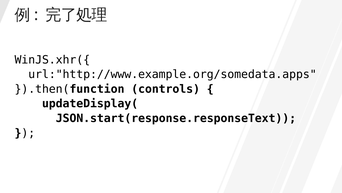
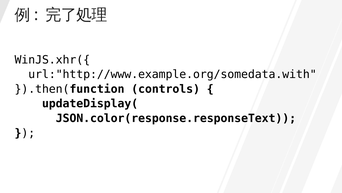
url:"http://www.example.org/somedata.apps: url:"http://www.example.org/somedata.apps -> url:"http://www.example.org/somedata.with (172, 74)
JSON.start(response.responseText: JSON.start(response.responseText -> JSON.color(response.responseText (176, 118)
